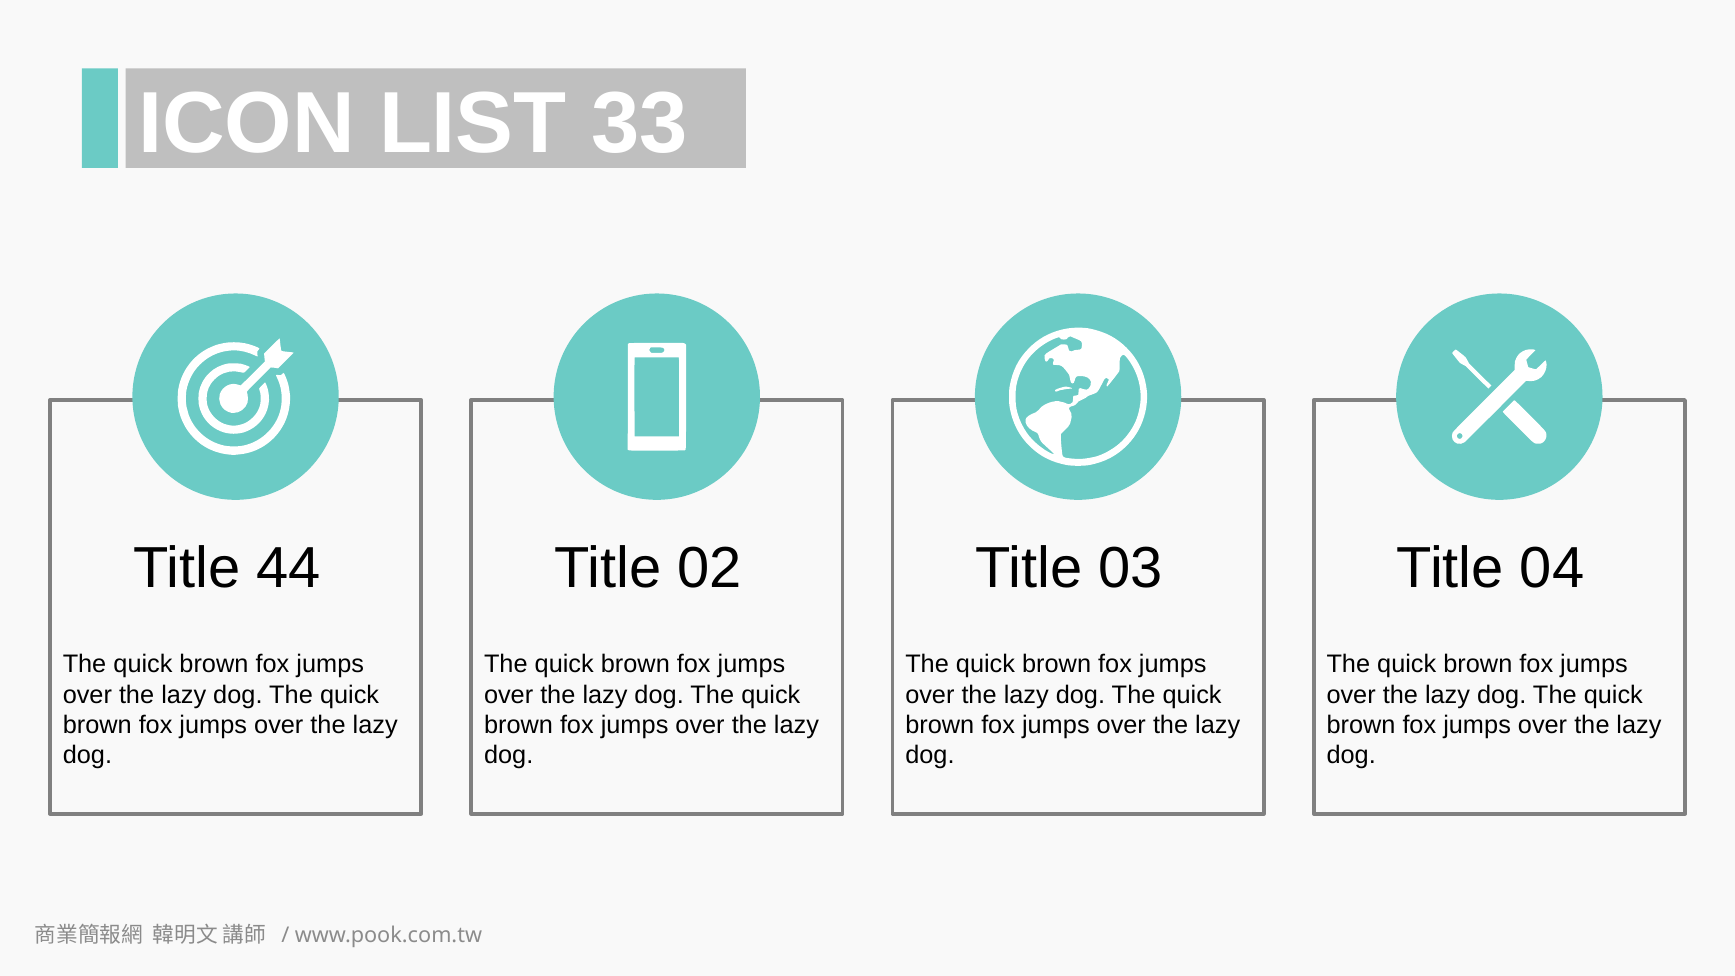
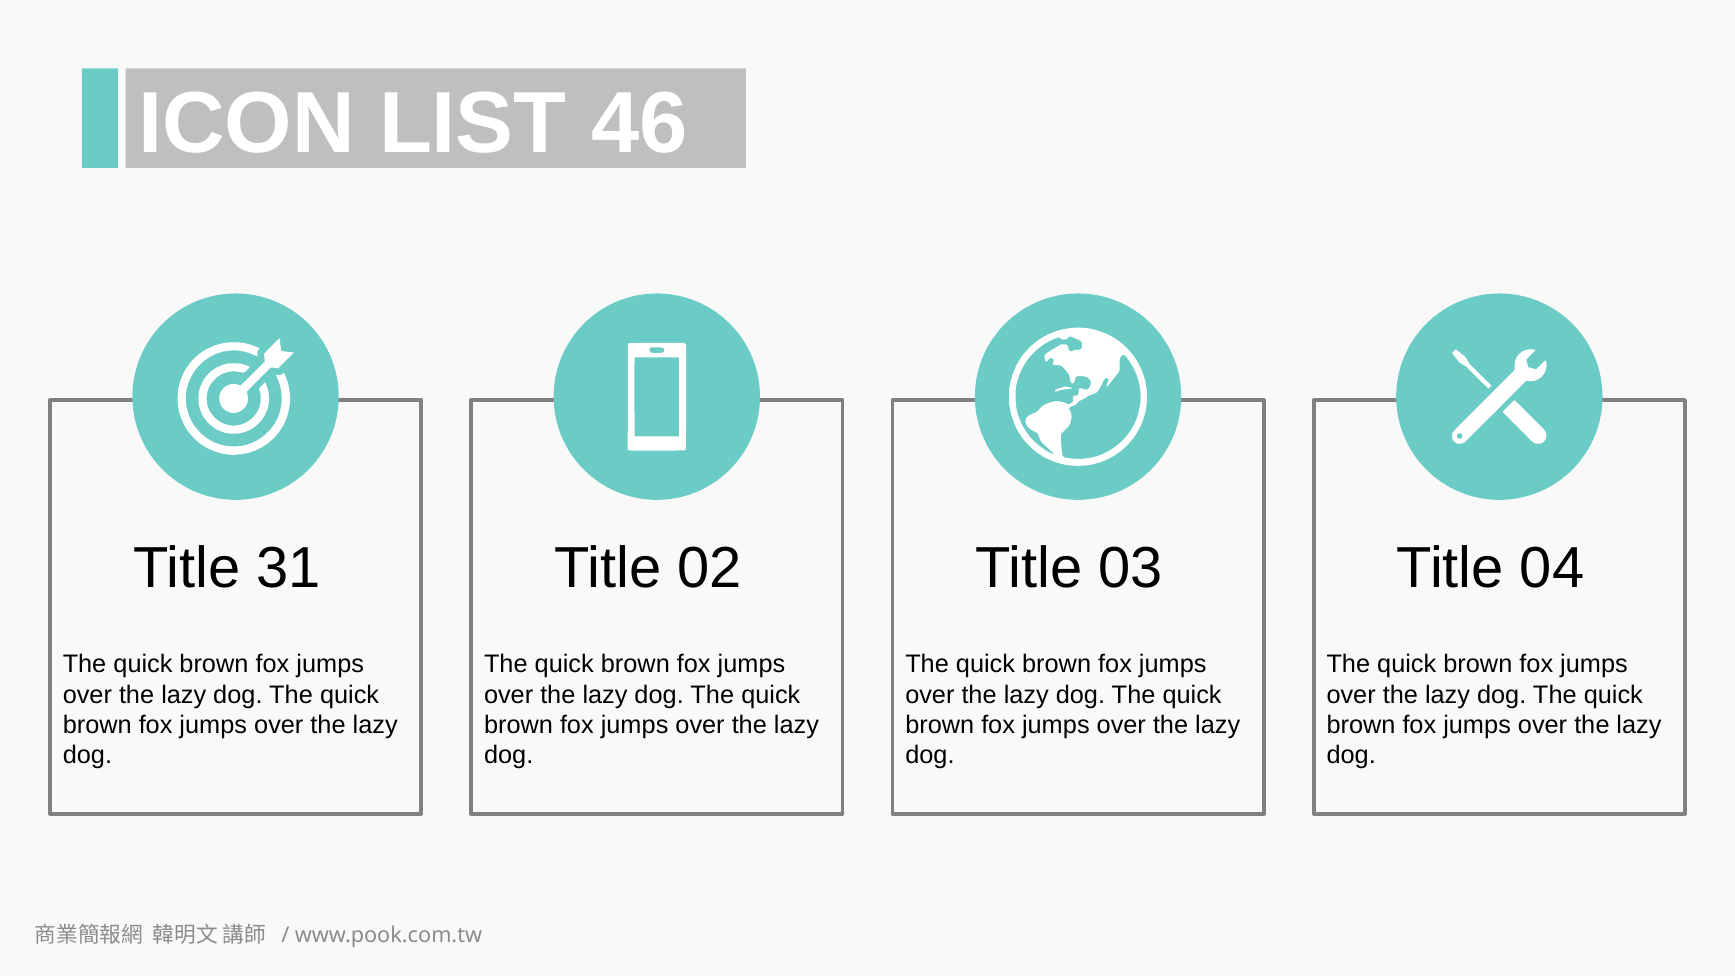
33: 33 -> 46 (639, 124)
44: 44 -> 31 (288, 569)
